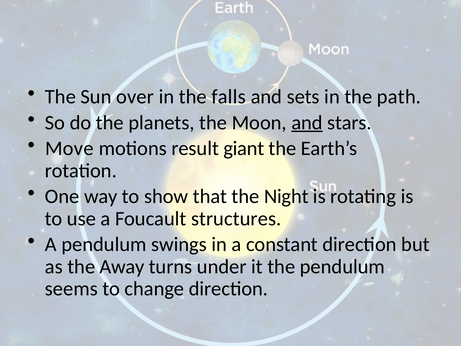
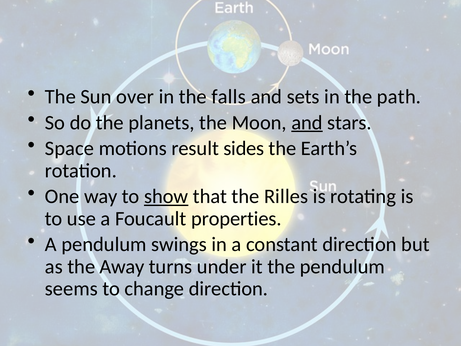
Move: Move -> Space (69, 148)
giant: giant -> sides (244, 148)
show underline: none -> present (166, 196)
Night: Night -> Rilles (286, 196)
structures: structures -> properties (236, 218)
